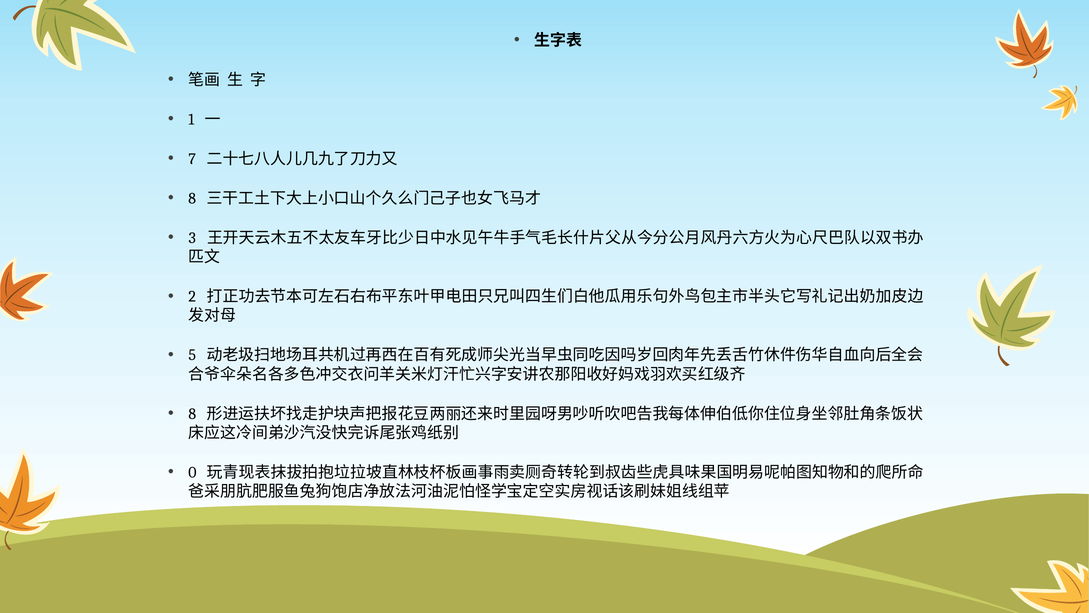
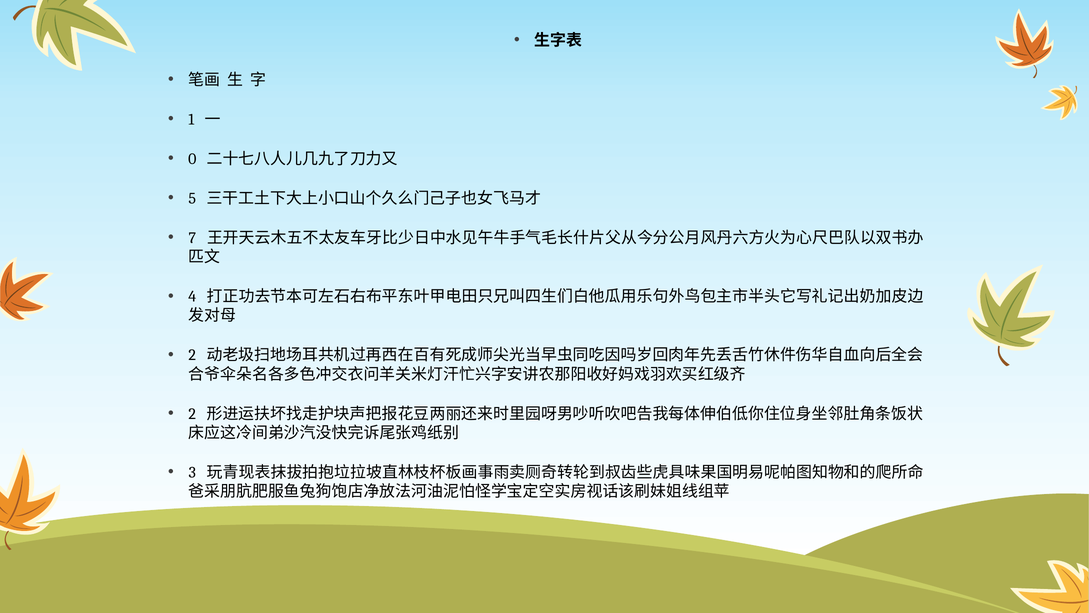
7: 7 -> 0 (192, 159)
8: 8 -> 5 (192, 198)
3: 3 -> 7 (192, 238)
2: 2 -> 4 (192, 296)
5: 5 -> 2 (192, 355)
8: 8 -> 2 (192, 414)
0: 0 -> 3 (192, 472)
